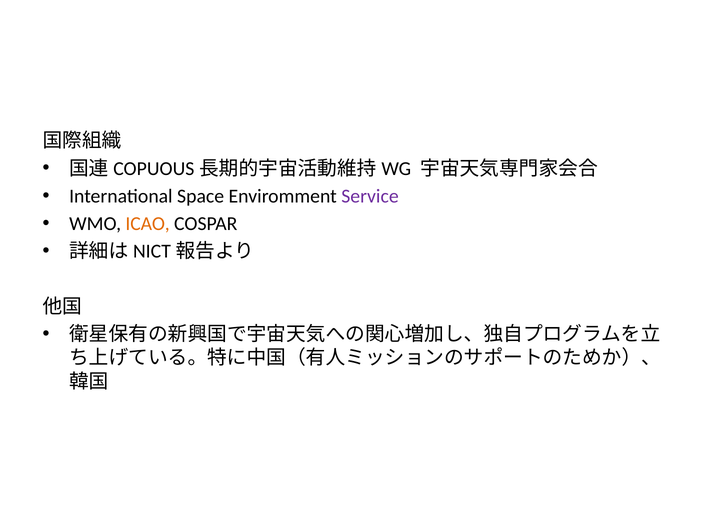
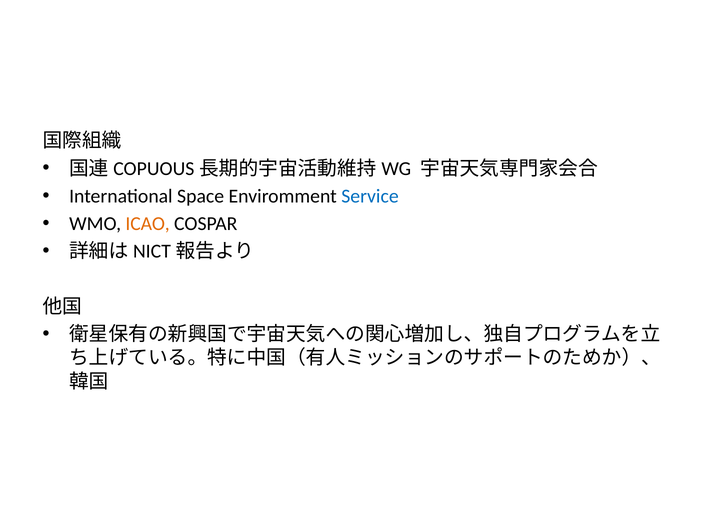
Service colour: purple -> blue (370, 196)
